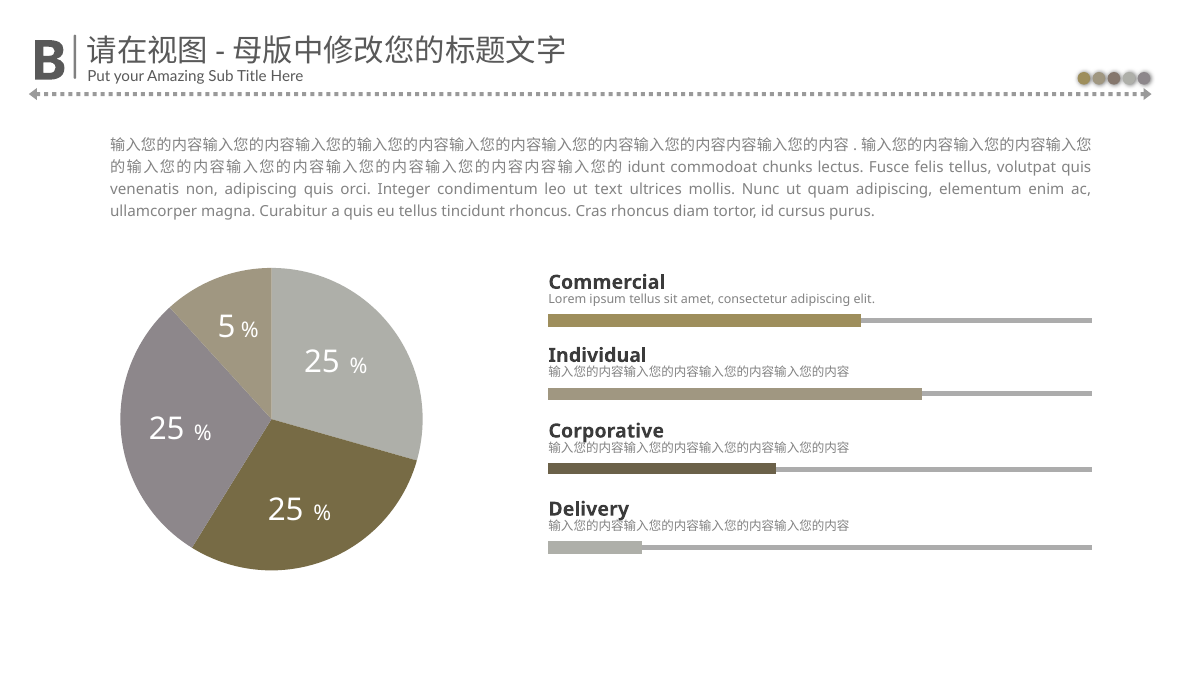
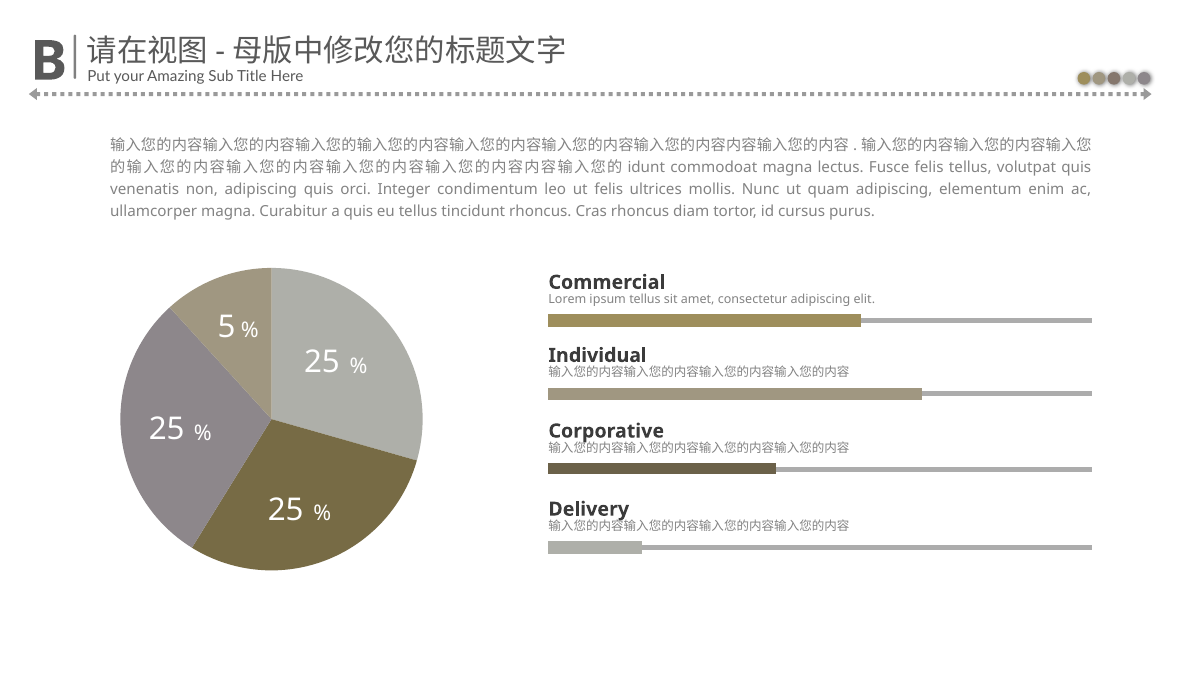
commodoat chunks: chunks -> magna (787, 168)
ut text: text -> felis (609, 190)
